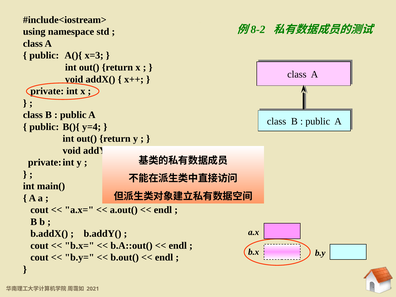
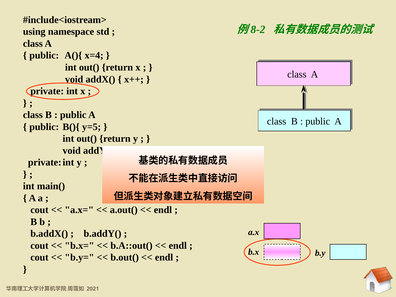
x=3: x=3 -> x=4 (94, 55)
y=4: y=4 -> y=5 (92, 127)
